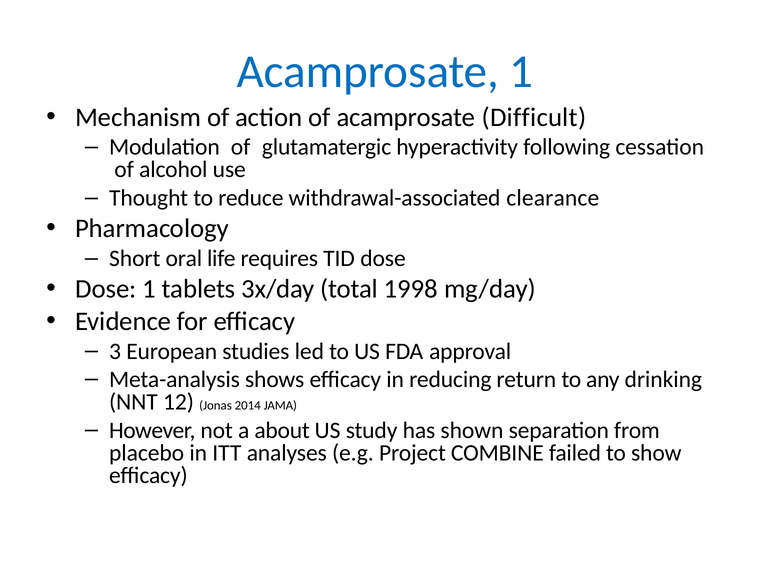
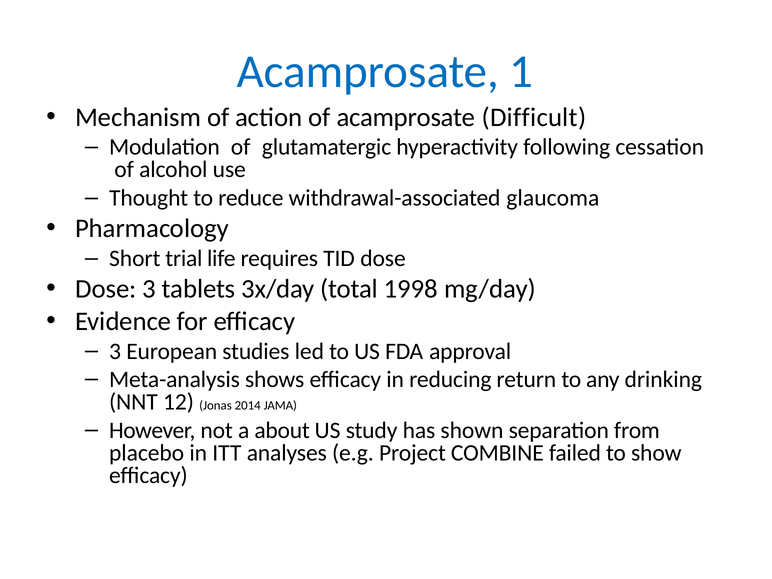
clearance: clearance -> glaucoma (553, 198)
oral: oral -> trial (184, 259)
Dose 1: 1 -> 3 (149, 289)
